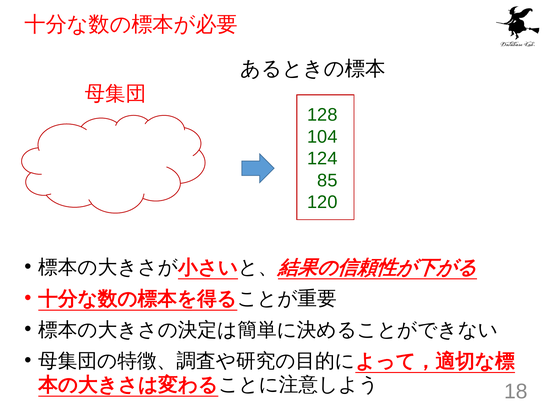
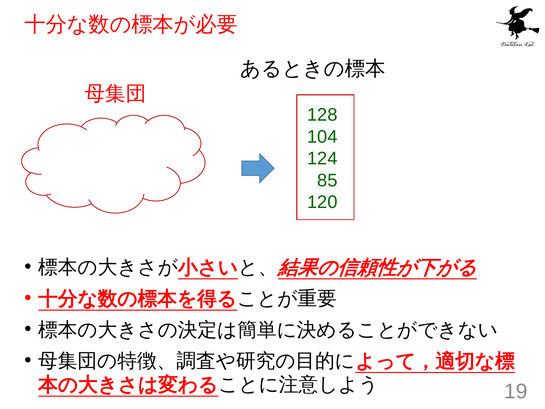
18: 18 -> 19 (516, 391)
